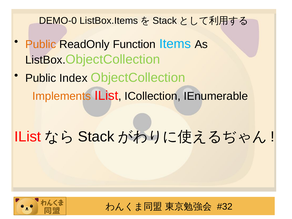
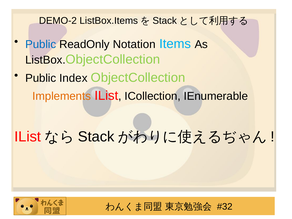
DEMO-0: DEMO-0 -> DEMO-2 (58, 21)
Public colour: orange -> blue (41, 44)
Function: Function -> Notation (134, 44)
